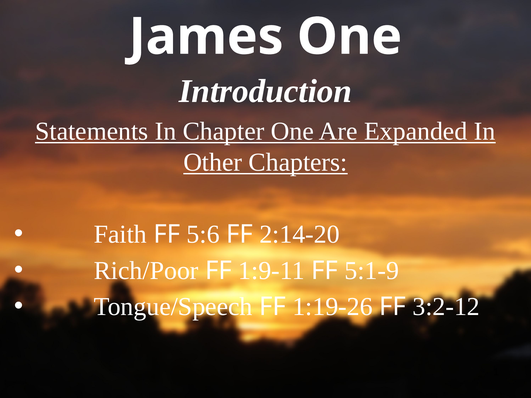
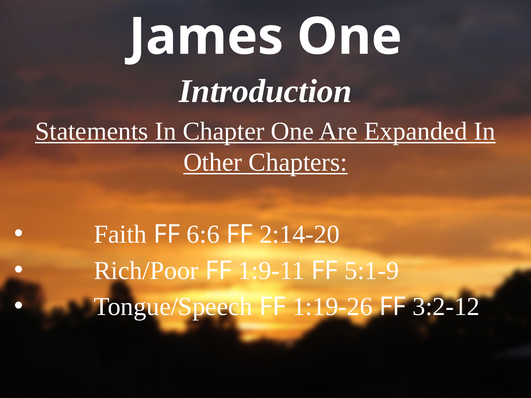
5:6: 5:6 -> 6:6 (203, 235)
